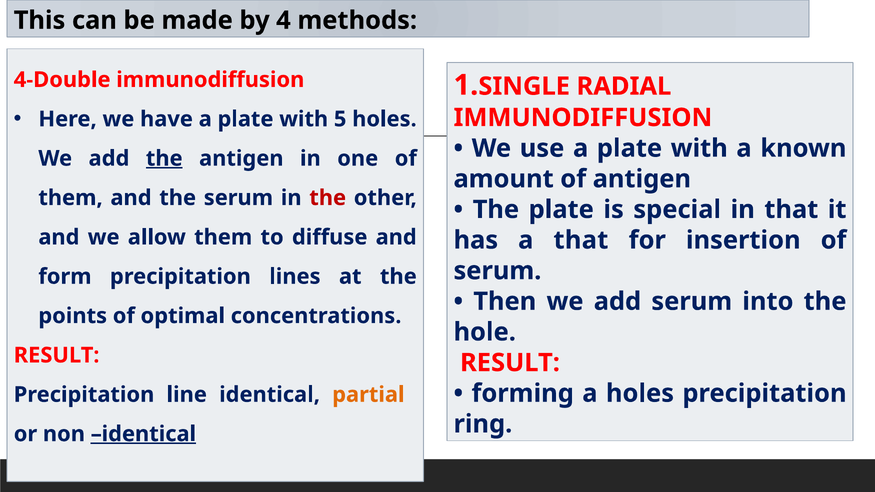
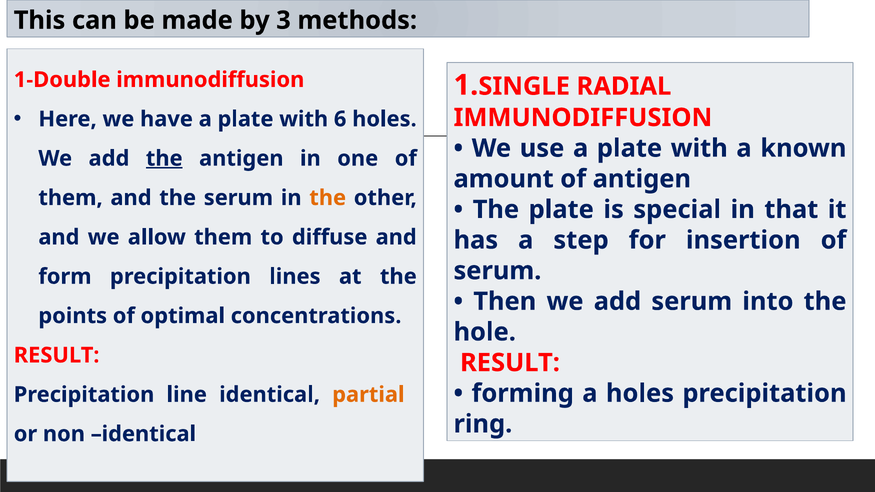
4: 4 -> 3 (283, 20)
4-Double: 4-Double -> 1-Double (62, 80)
5: 5 -> 6 (340, 119)
the colour: red -> orange (328, 198)
a that: that -> step (581, 240)
identical underline: present -> none (143, 434)
